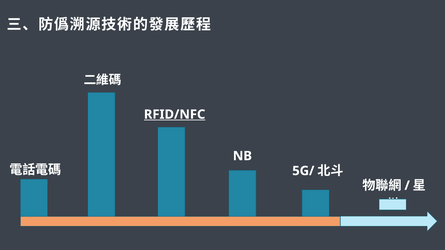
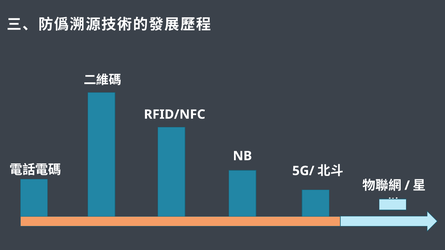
RFID/NFC underline: present -> none (175, 115)
